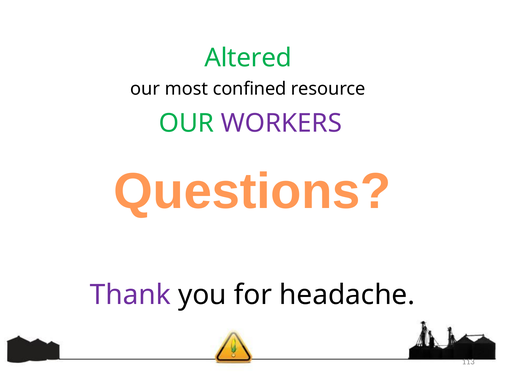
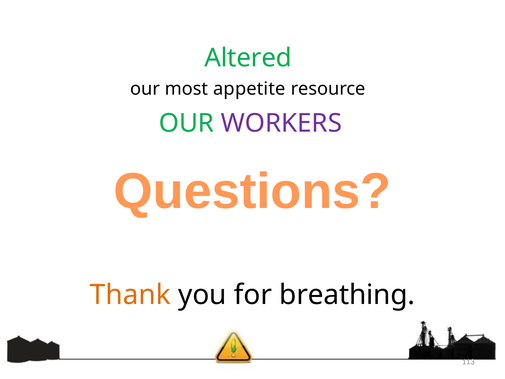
confined: confined -> appetite (249, 89)
Thank colour: purple -> orange (130, 295)
headache: headache -> breathing (347, 295)
